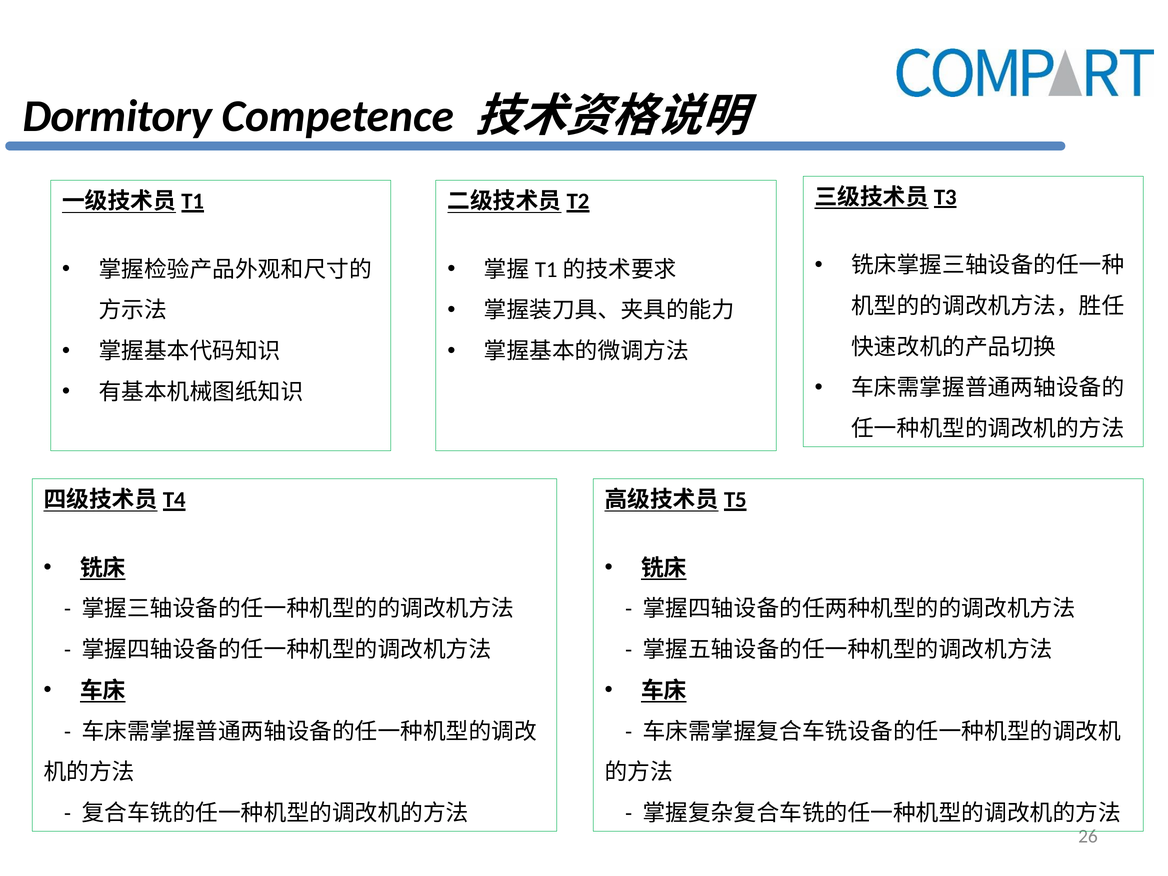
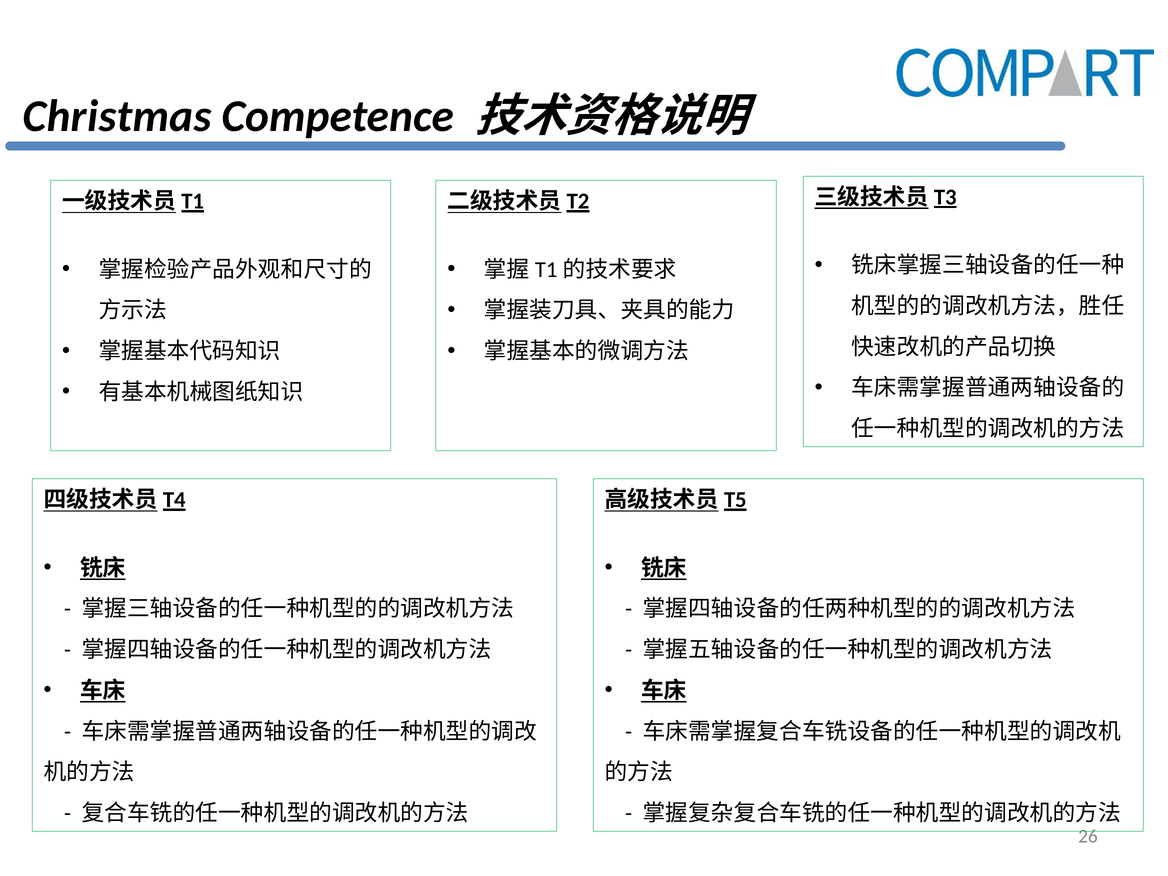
Dormitory: Dormitory -> Christmas (117, 116)
